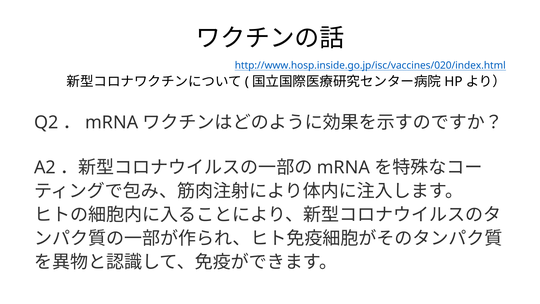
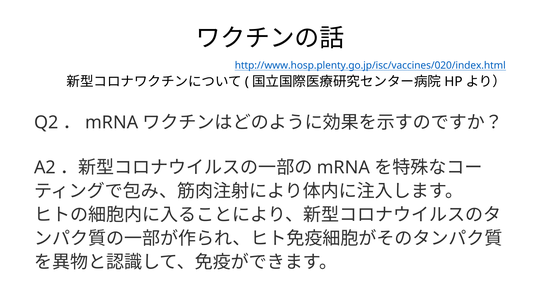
http://www.hosp.inside.go.jp/isc/vaccines/020/index.html: http://www.hosp.inside.go.jp/isc/vaccines/020/index.html -> http://www.hosp.plenty.go.jp/isc/vaccines/020/index.html (370, 65)
